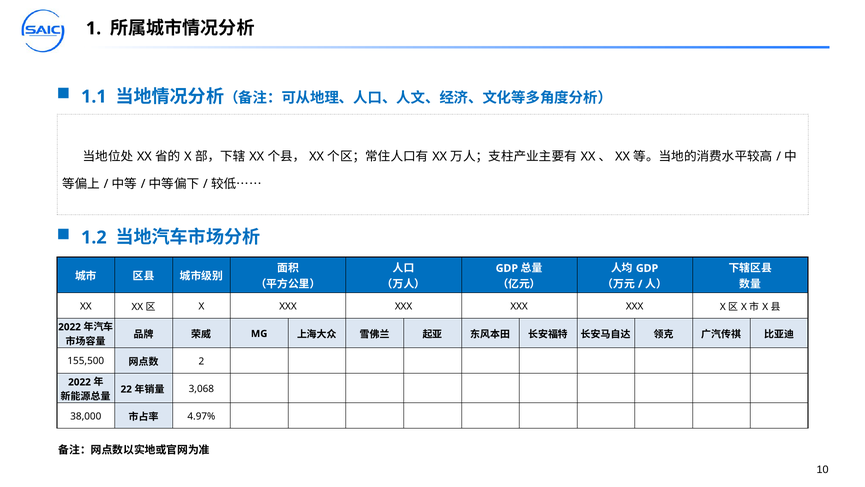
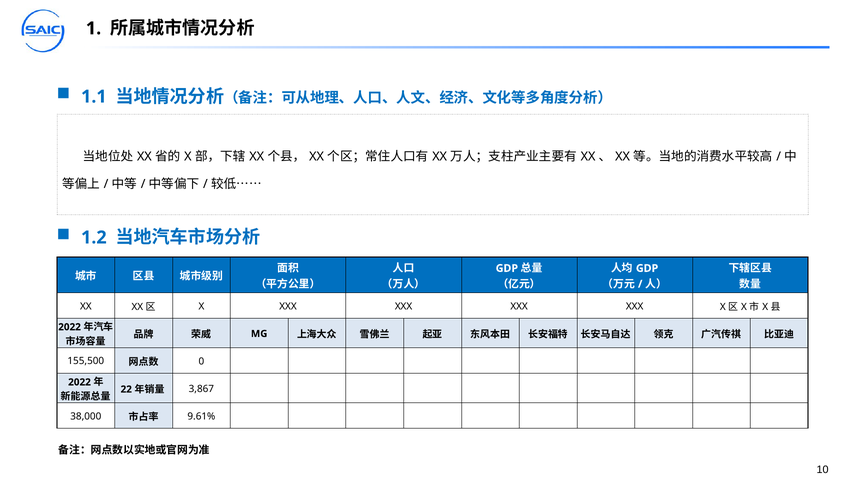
2: 2 -> 0 (201, 361)
3,068: 3,068 -> 3,867 (201, 389)
4.97%: 4.97% -> 9.61% (201, 416)
